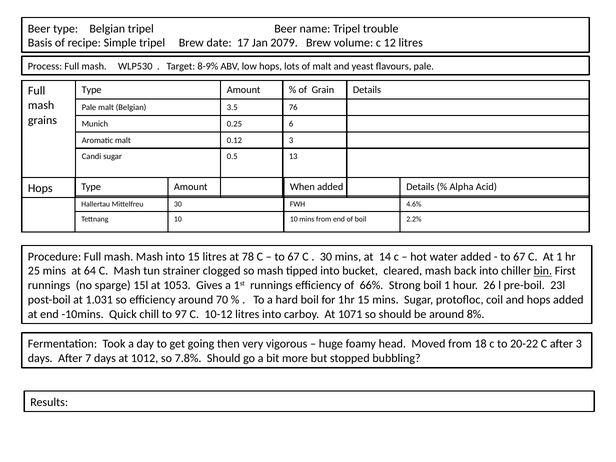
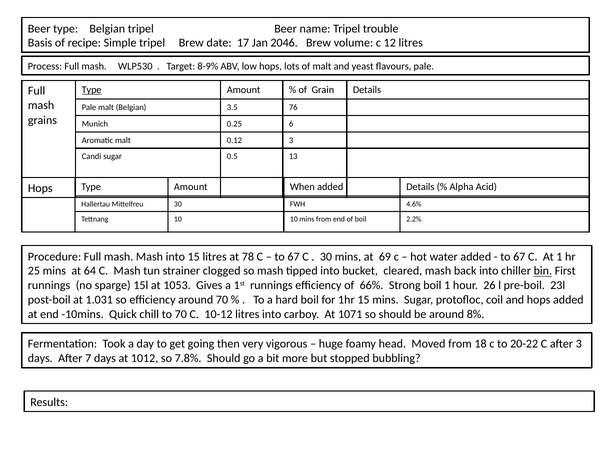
2079: 2079 -> 2046 (284, 43)
Type underline: none -> present (92, 90)
14: 14 -> 69 (385, 257)
to 97: 97 -> 70 (181, 314)
